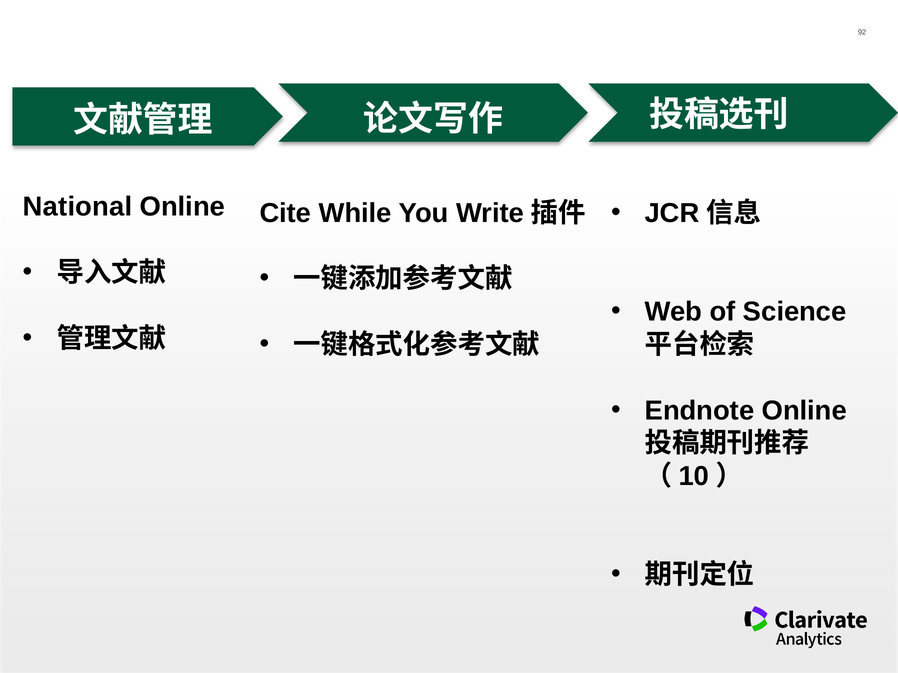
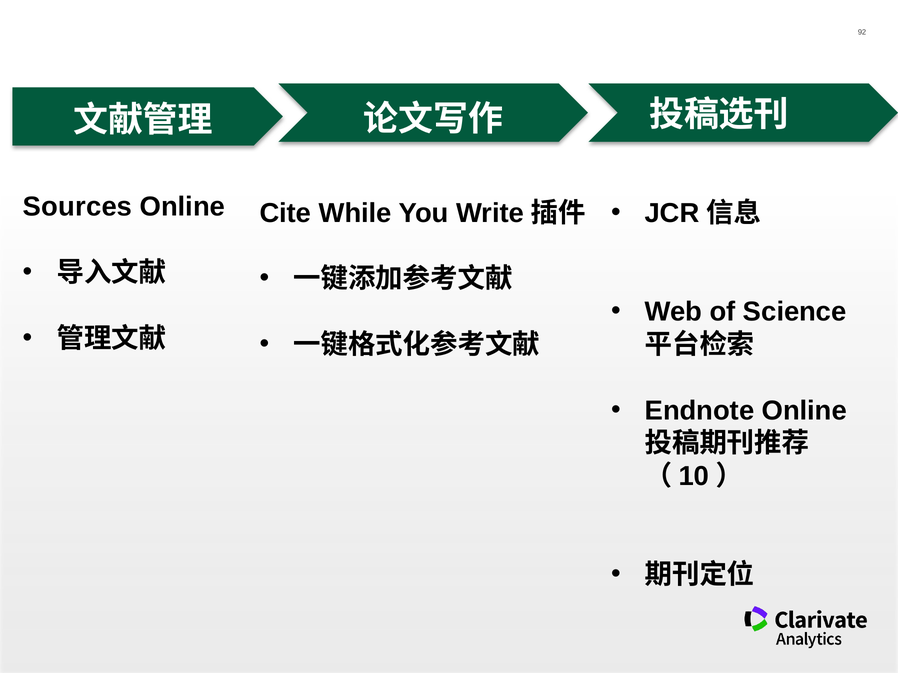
National: National -> Sources (78, 207)
